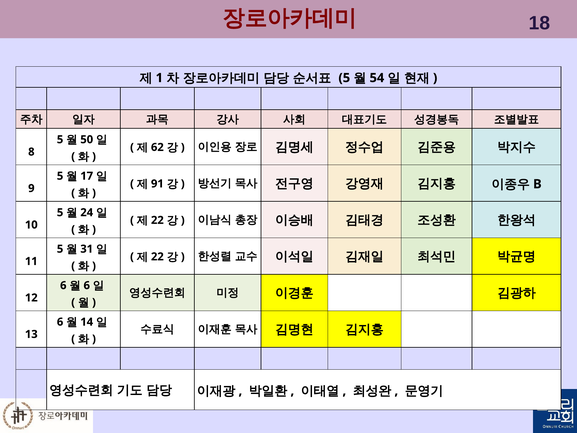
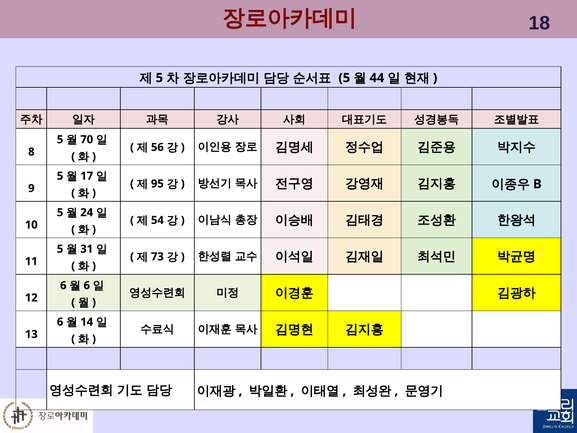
1: 1 -> 5 (159, 78)
54: 54 -> 44 (377, 78)
50: 50 -> 70 (87, 139)
62: 62 -> 56 (157, 147)
91: 91 -> 95 (157, 184)
22: 22 -> 54 (157, 220)
22: 22 -> 73 (157, 257)
